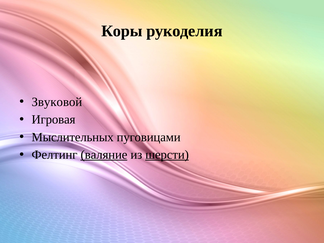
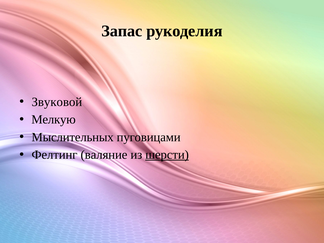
Коры: Коры -> Запас (122, 31)
Игровая: Игровая -> Мелкую (54, 120)
валяние underline: present -> none (104, 155)
